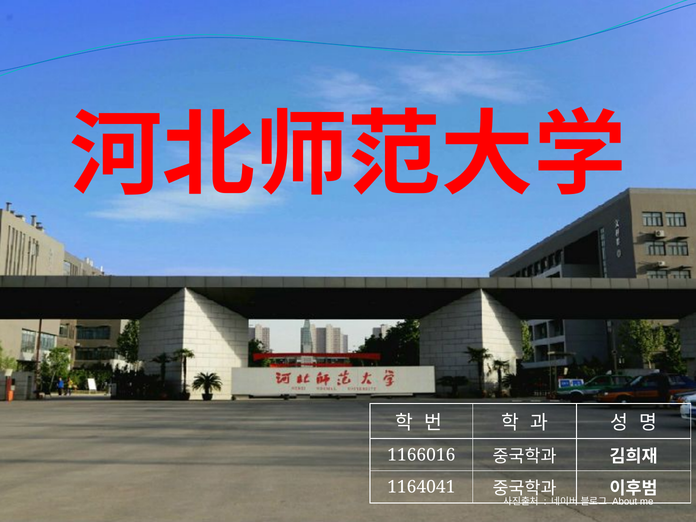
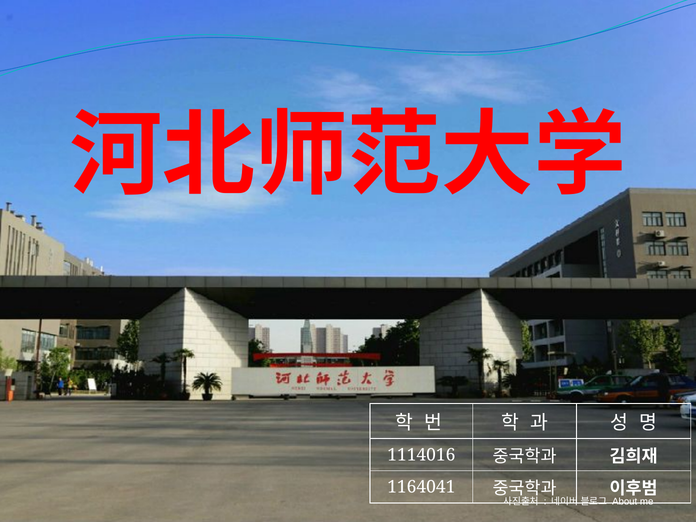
1166016: 1166016 -> 1114016 (421, 455)
